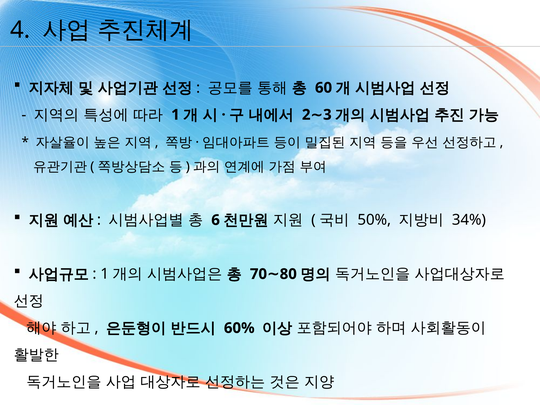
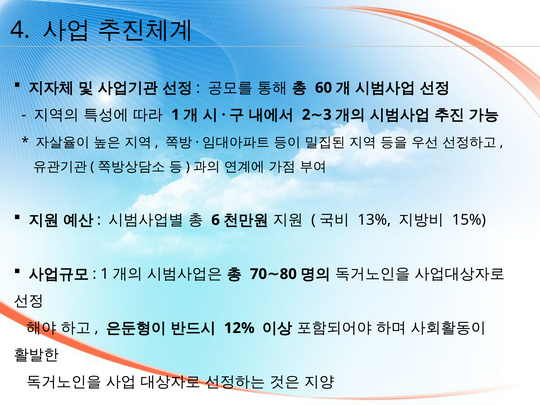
50%: 50% -> 13% (374, 220)
34%: 34% -> 15% (469, 220)
60%: 60% -> 12% (239, 328)
